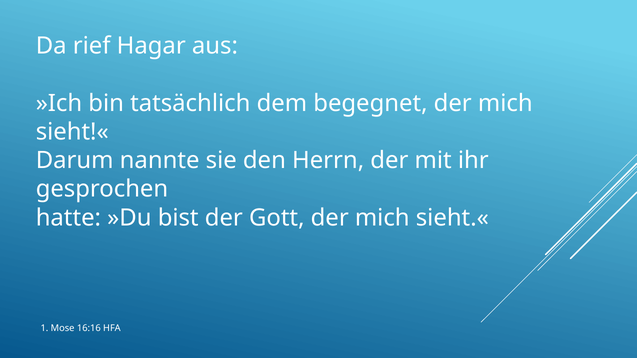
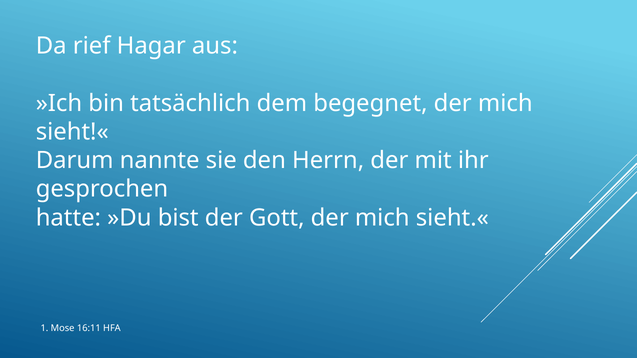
16:16: 16:16 -> 16:11 (89, 328)
